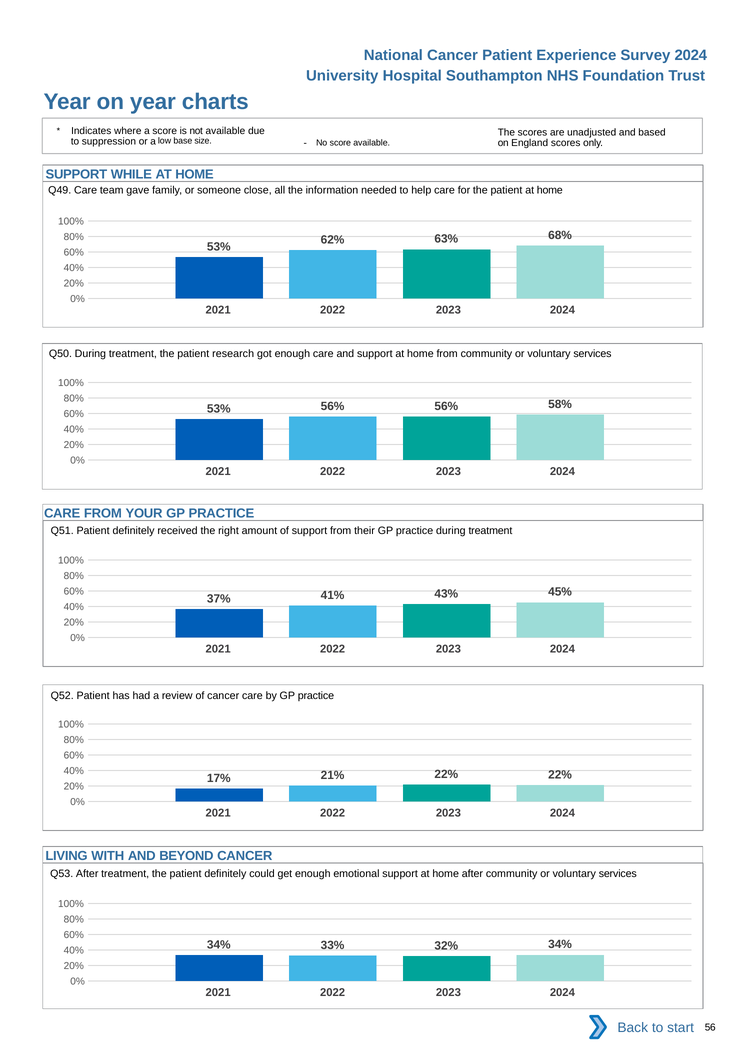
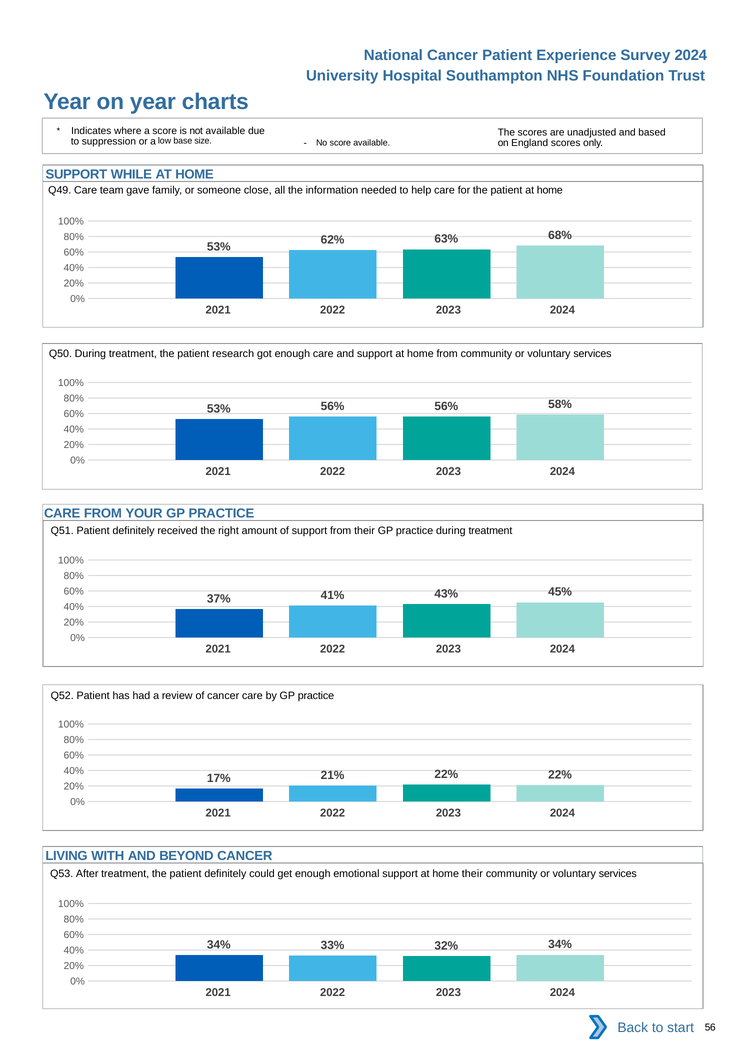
home after: after -> their (472, 874)
